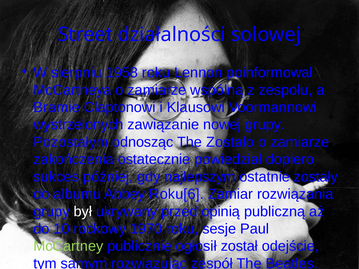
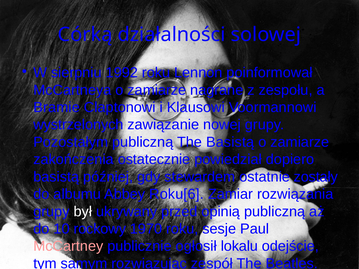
Street: Street -> Córką (85, 35)
1958: 1958 -> 1992 (122, 73)
wspólną: wspólną -> nagrane (217, 90)
Pozostałym odnosząc: odnosząc -> publiczną (143, 142)
The Zostało: Zostało -> Basistą (230, 142)
sukces: sukces -> basistą (56, 177)
najlepszym: najlepszym -> stewardem (200, 177)
McCartney colour: light green -> pink (68, 246)
został: został -> lokalu (239, 246)
